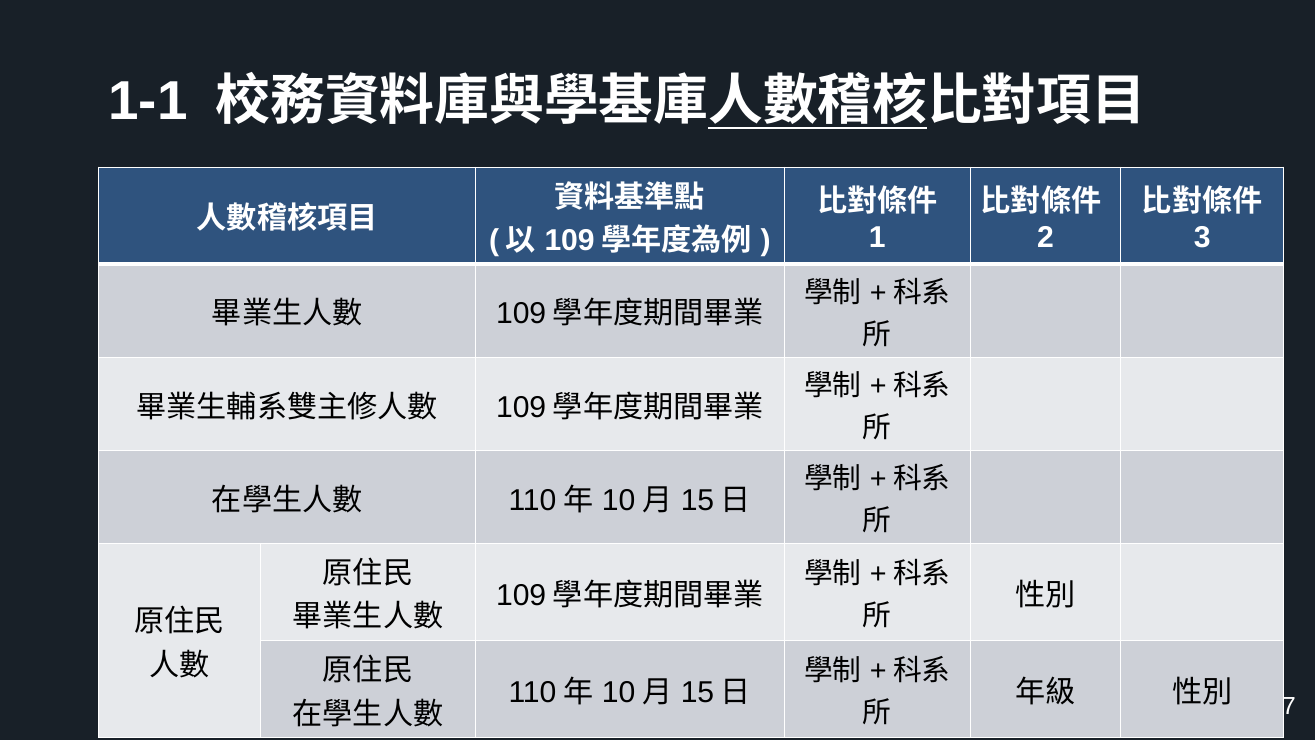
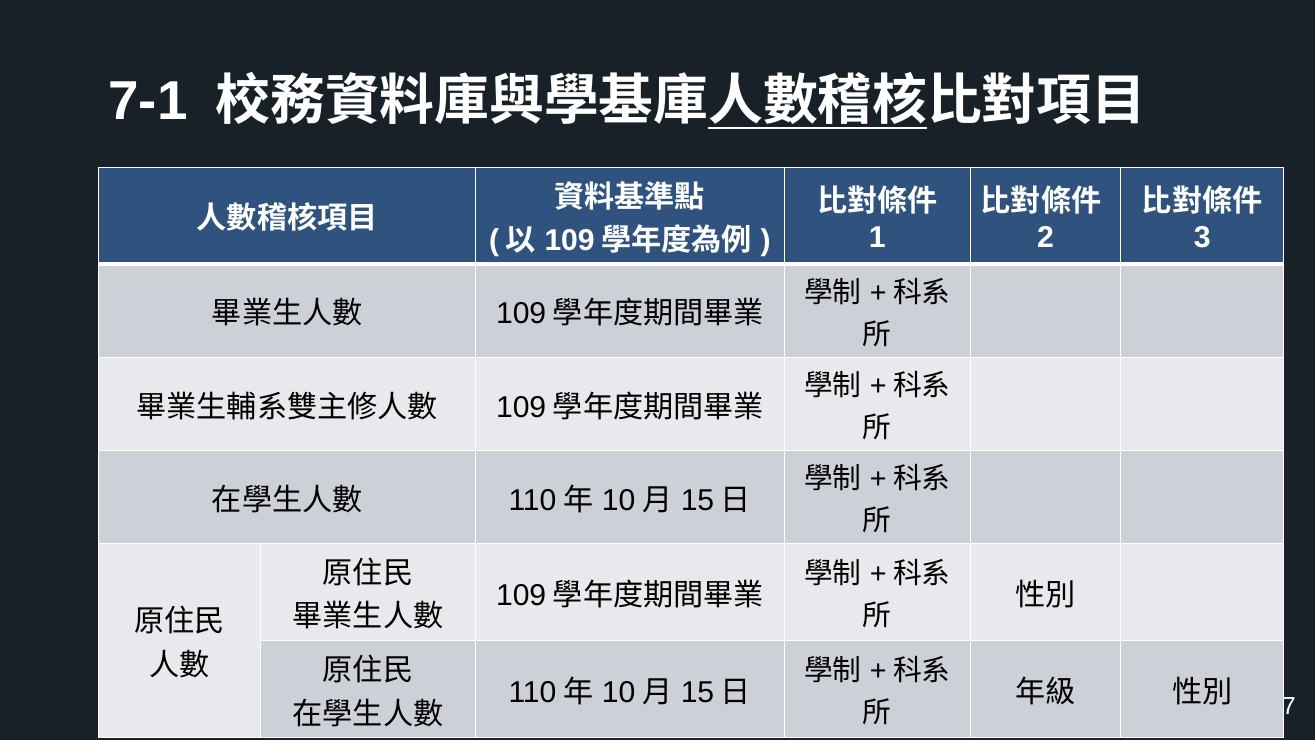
1-1: 1-1 -> 7-1 (148, 102)
